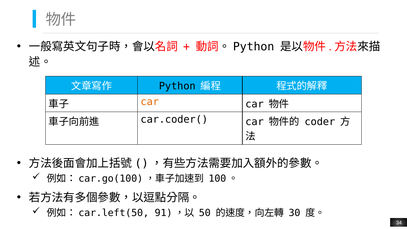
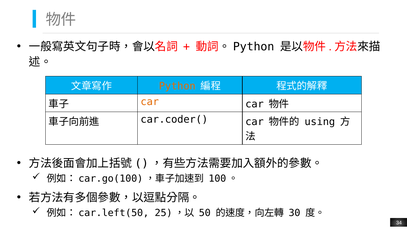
Python colour: black -> orange (177, 86)
coder: coder -> using (320, 122)
91: 91 -> 25 (164, 213)
